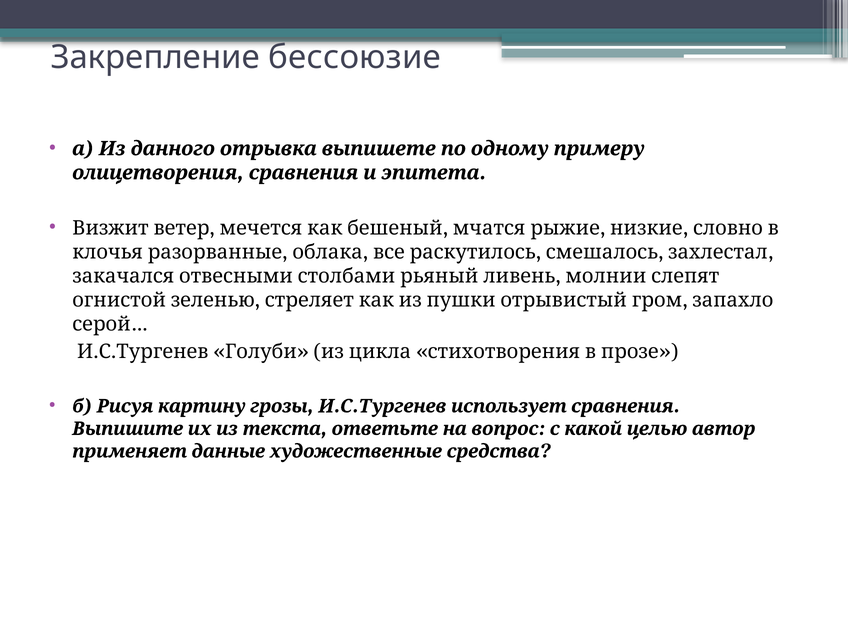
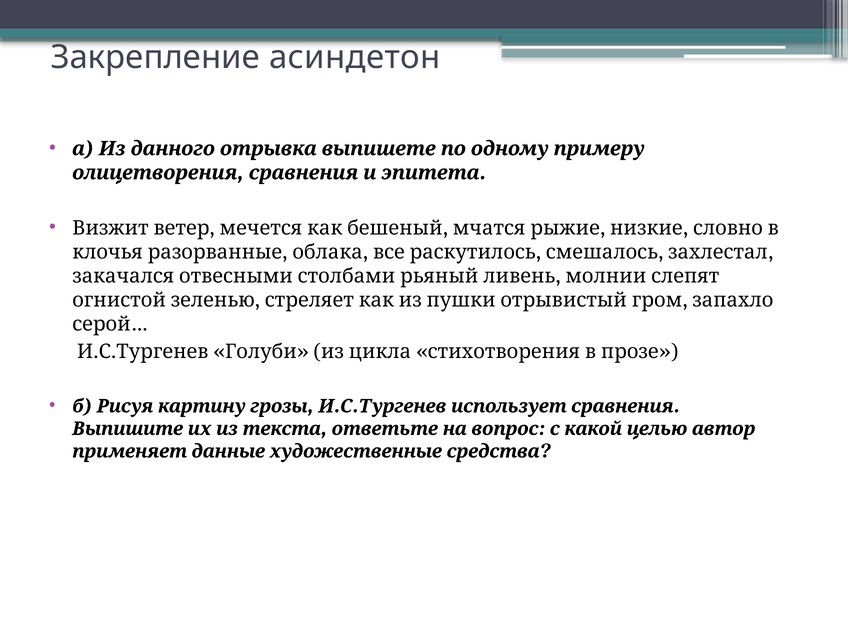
бессоюзие: бессоюзие -> асиндетон (355, 57)
